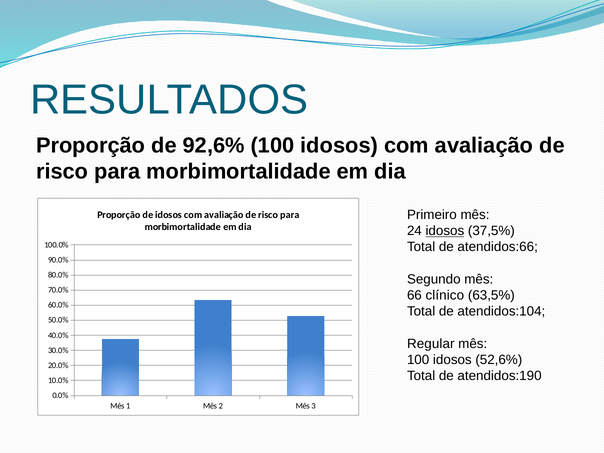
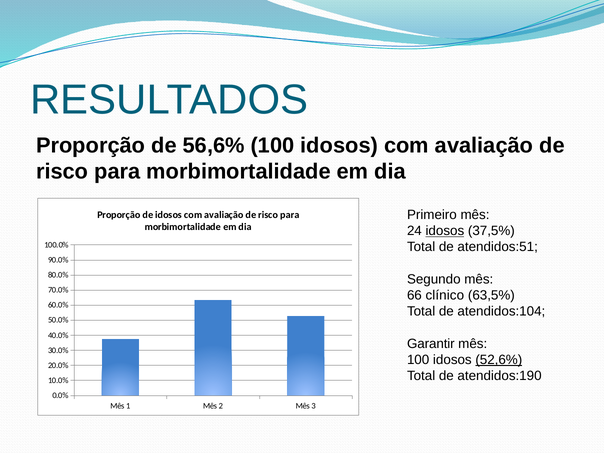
92,6%: 92,6% -> 56,6% (214, 145)
atendidos:66: atendidos:66 -> atendidos:51 (498, 247)
Regular: Regular -> Garantir (431, 344)
52,6% underline: none -> present (499, 360)
